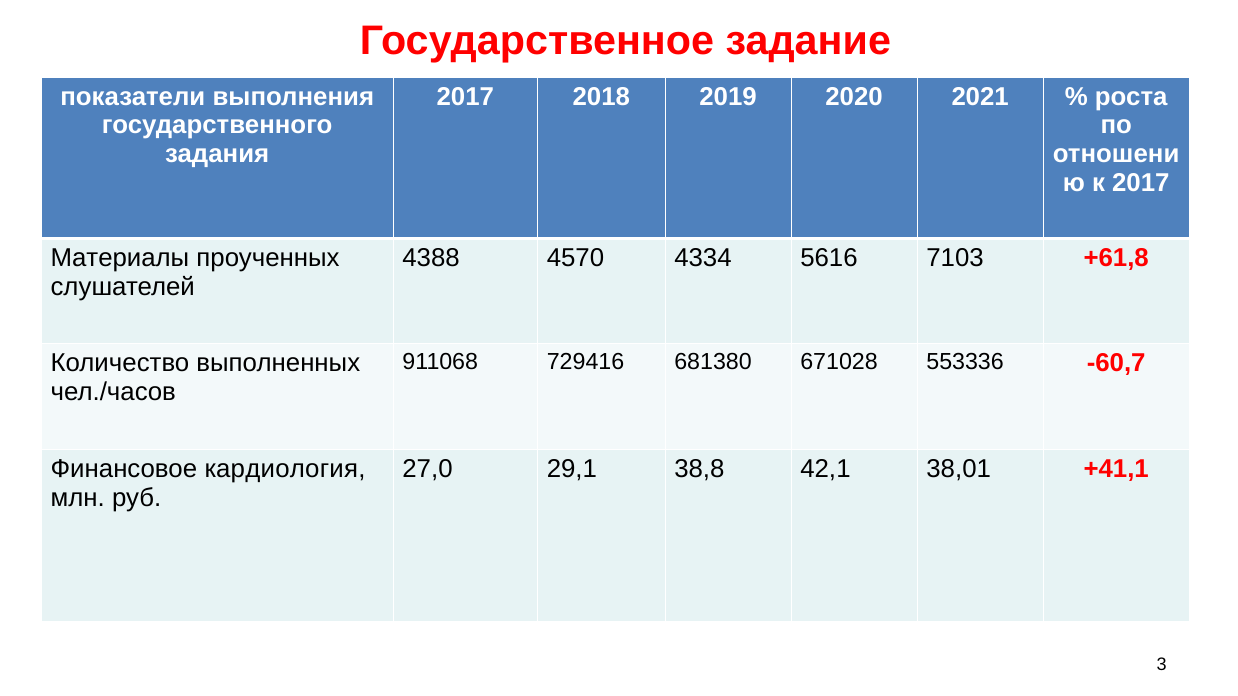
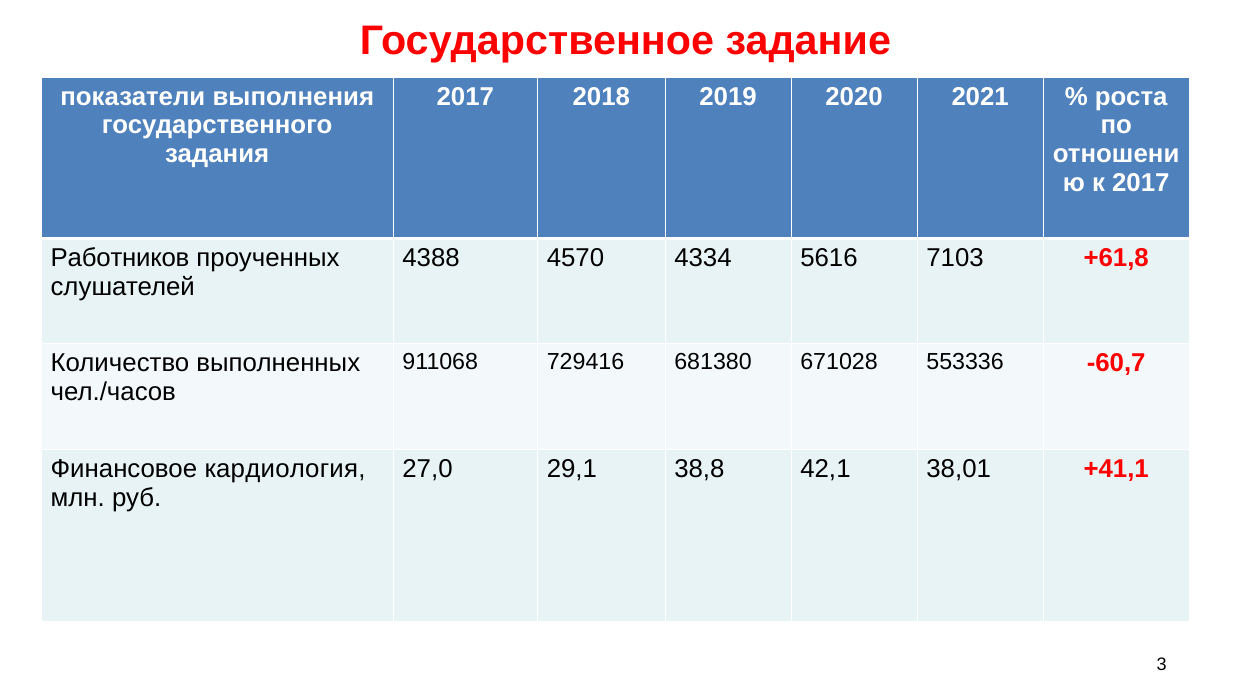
Материалы: Материалы -> Работников (120, 258)
